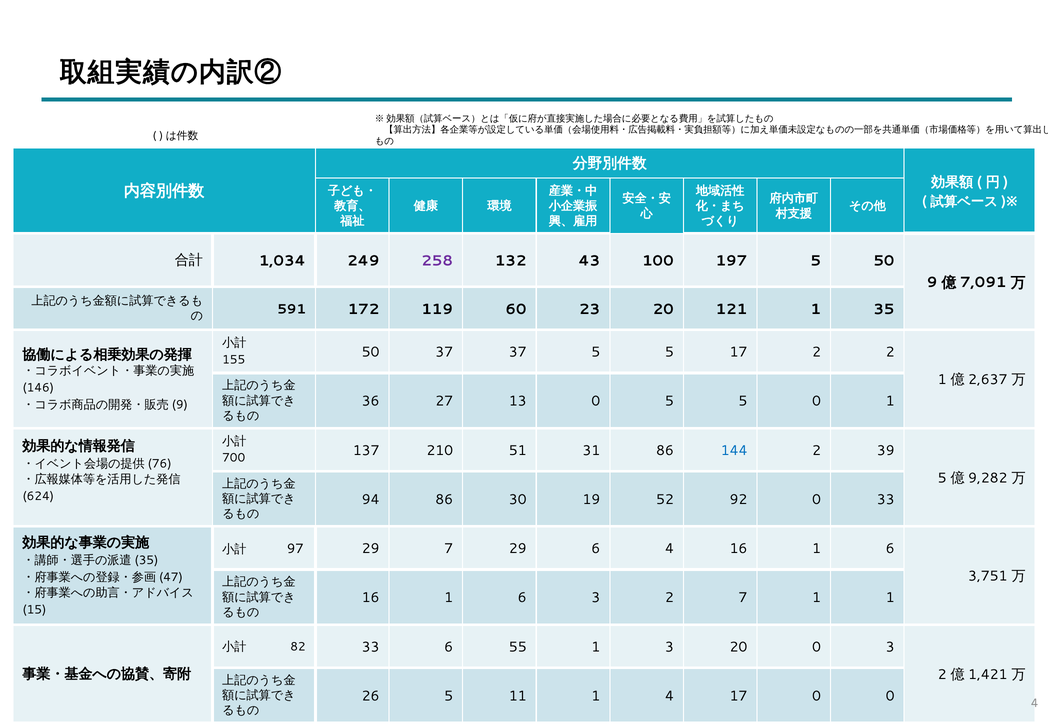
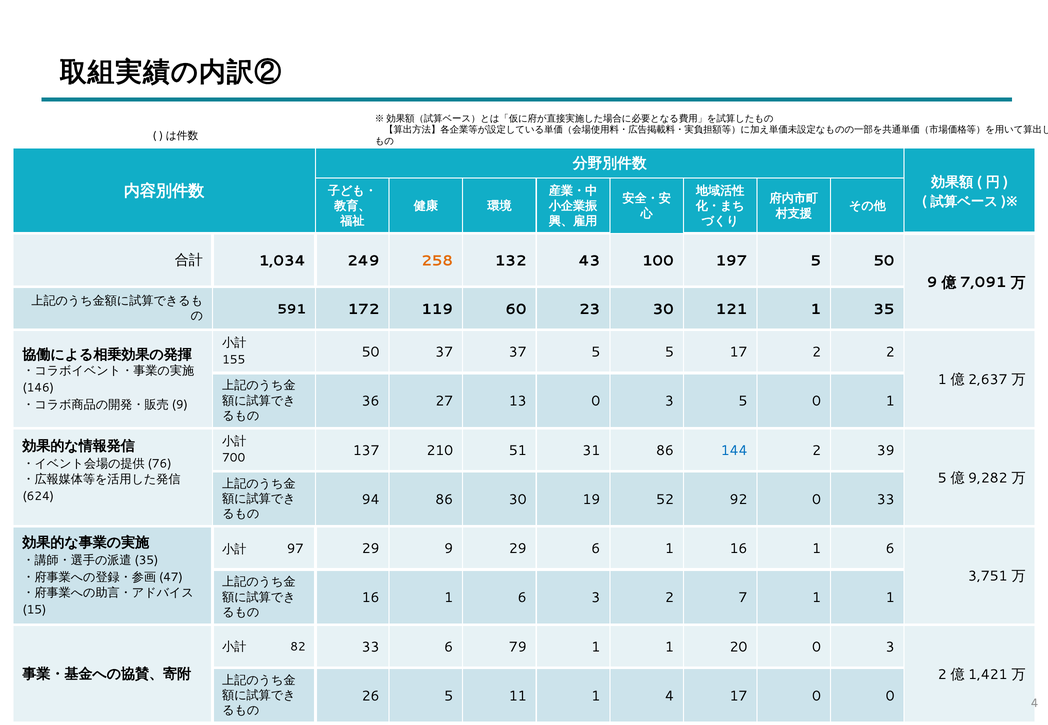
258 colour: purple -> orange (437, 261)
23 20: 20 -> 30 (663, 309)
13 0 5: 5 -> 3 (669, 402)
29 7: 7 -> 9 (449, 549)
6 4: 4 -> 1 (669, 549)
55: 55 -> 79 (518, 647)
3: 3 -> 1 (669, 647)
